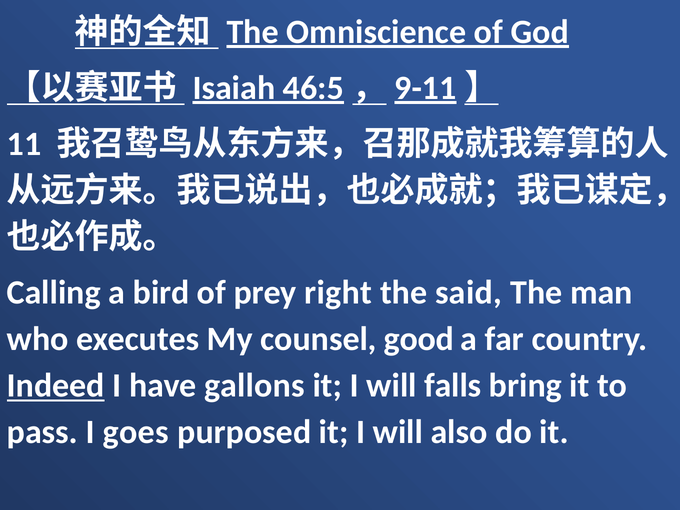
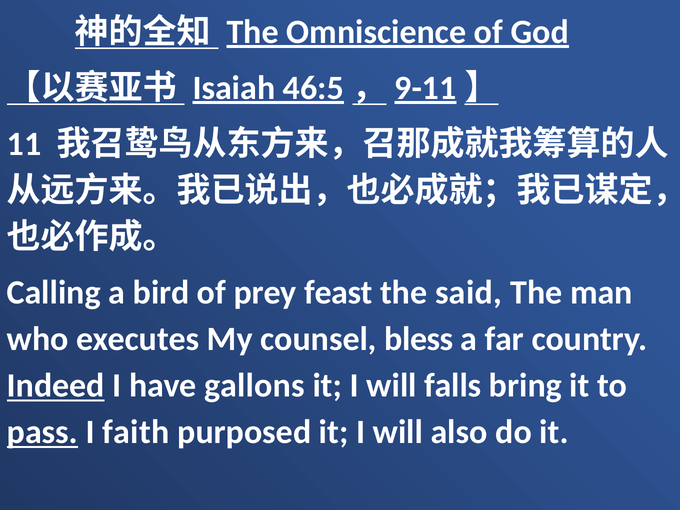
right: right -> feast (338, 293)
good: good -> bless (419, 339)
pass underline: none -> present (42, 432)
goes: goes -> faith (136, 432)
